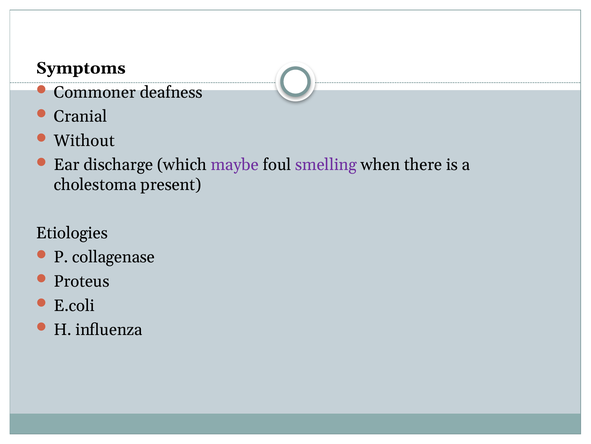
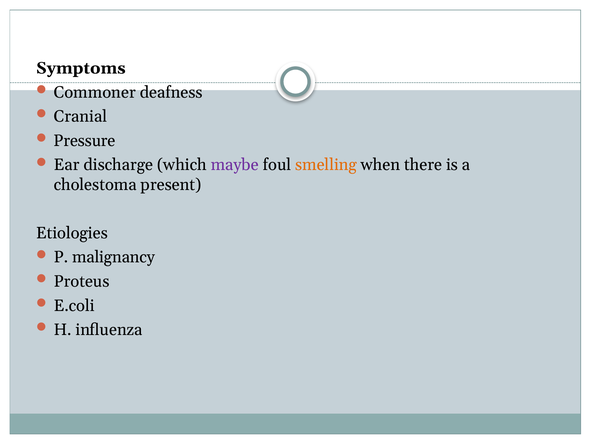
Without: Without -> Pressure (85, 140)
smelling colour: purple -> orange (326, 165)
collagenase: collagenase -> malignancy (114, 257)
